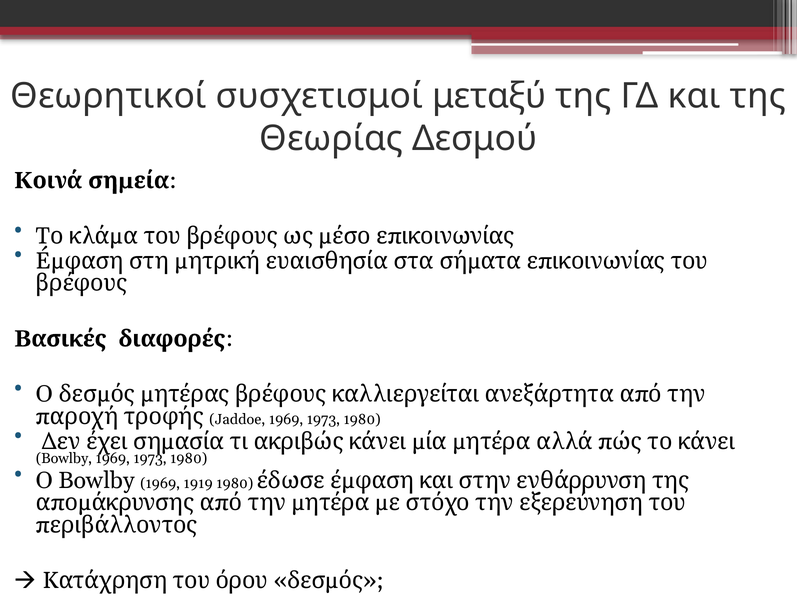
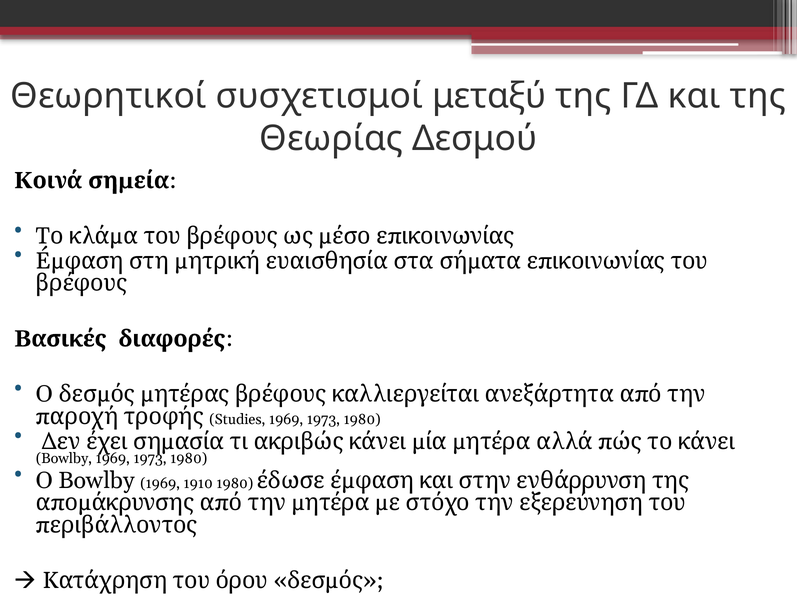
Jaddoe: Jaddoe -> Studies (237, 419)
1919: 1919 -> 1910 (198, 483)
